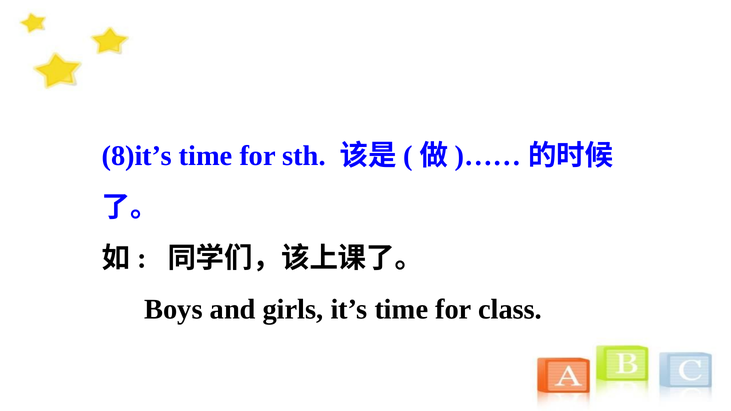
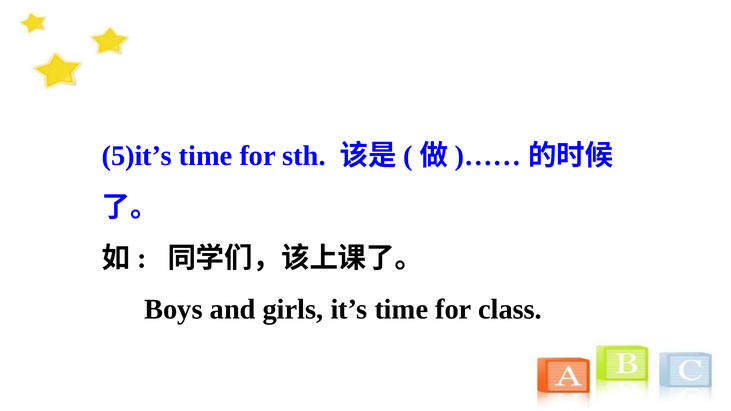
8)it’s: 8)it’s -> 5)it’s (137, 156)
